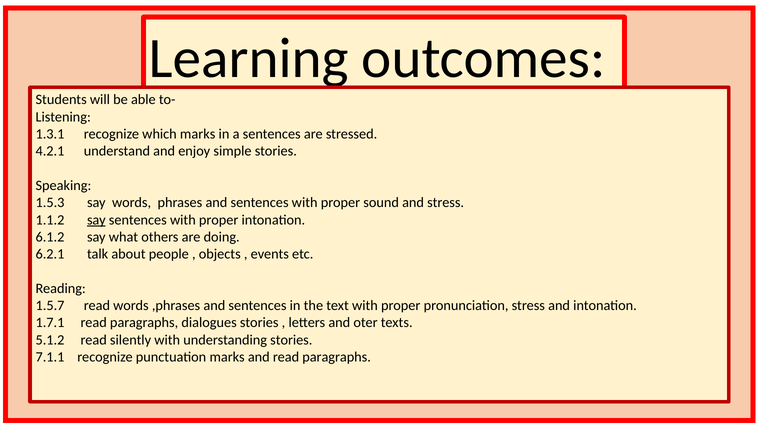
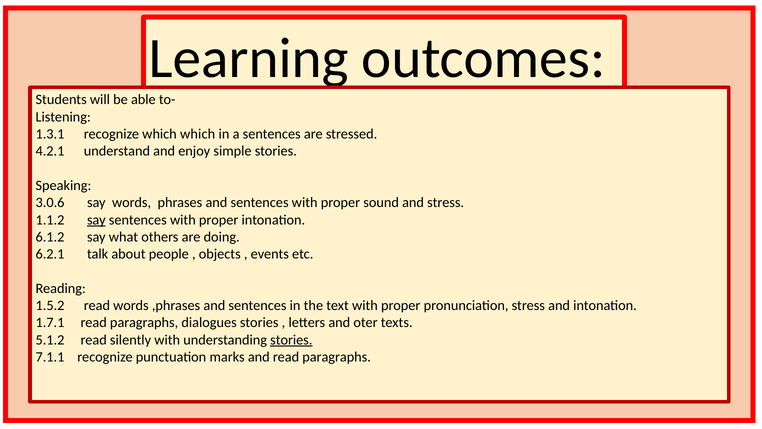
which marks: marks -> which (198, 134)
1.5.3: 1.5.3 -> 3.0.6 (50, 202)
1.5.7: 1.5.7 -> 1.5.2 (50, 305)
stories underline: none -> present (291, 340)
